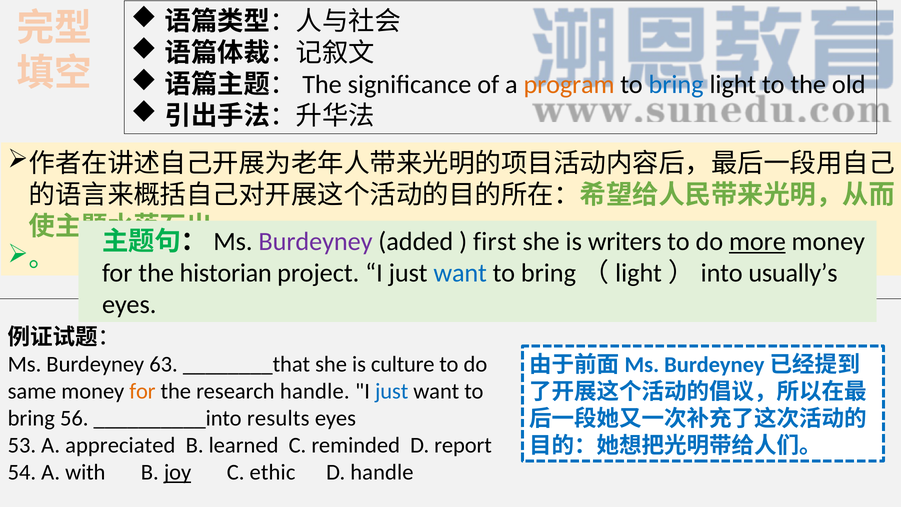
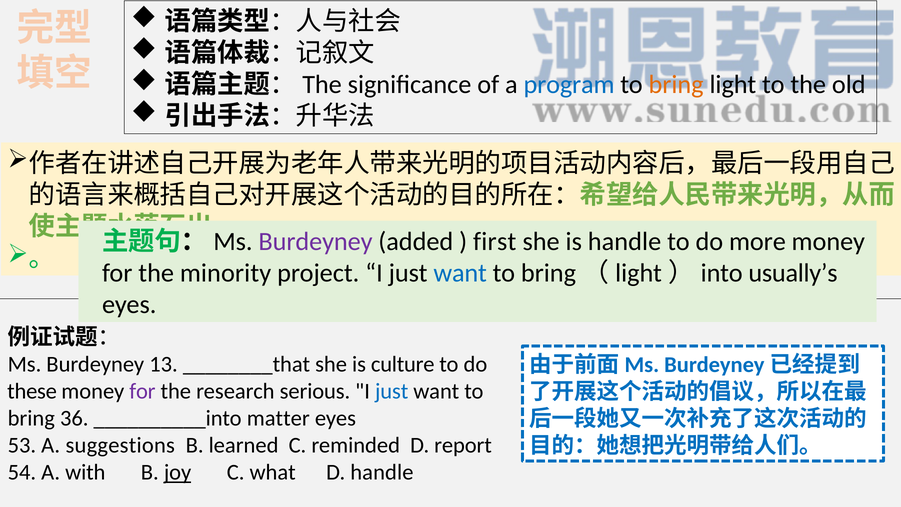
program colour: orange -> blue (569, 85)
bring colour: blue -> orange (676, 85)
is writers: writers -> handle (624, 242)
more underline: present -> none (757, 242)
historian: historian -> minority (226, 273)
63: 63 -> 13 (164, 364)
same: same -> these (32, 391)
for colour: orange -> purple (142, 391)
research handle: handle -> serious (315, 391)
56: 56 -> 36 (74, 418)
results: results -> matter (278, 418)
appreciated: appreciated -> suggestions (120, 445)
ethic: ethic -> what (273, 472)
